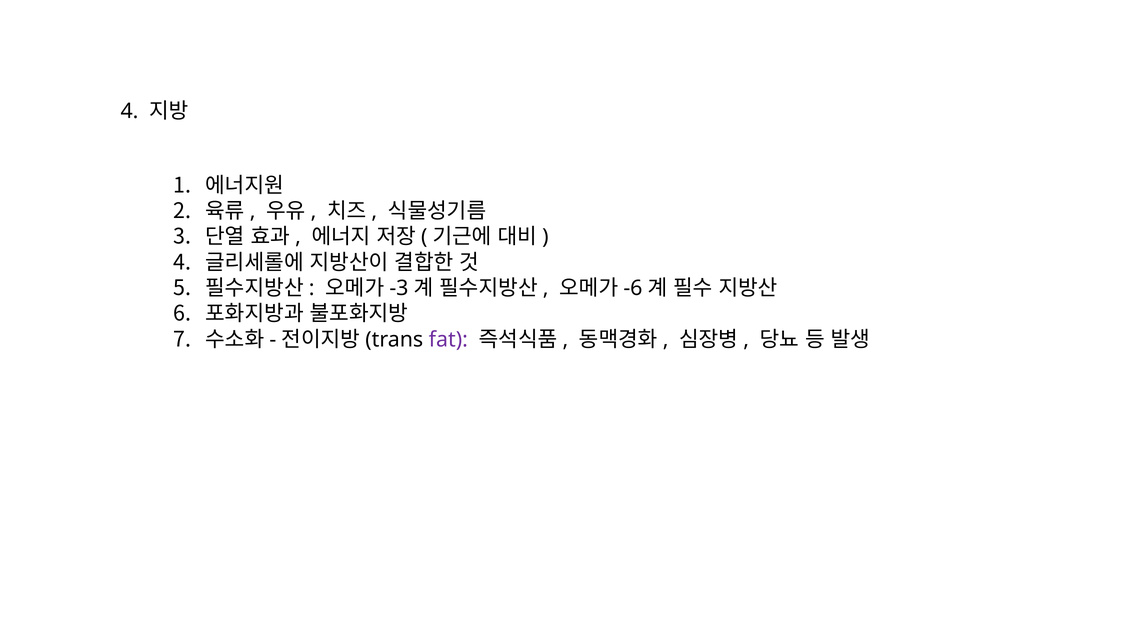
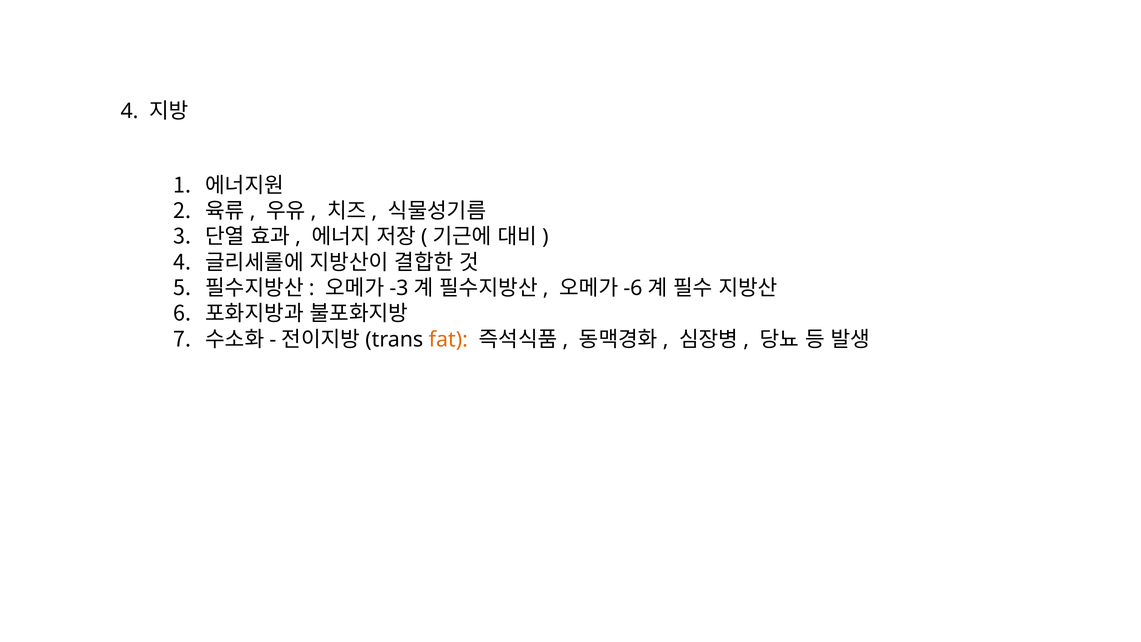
fat colour: purple -> orange (448, 339)
